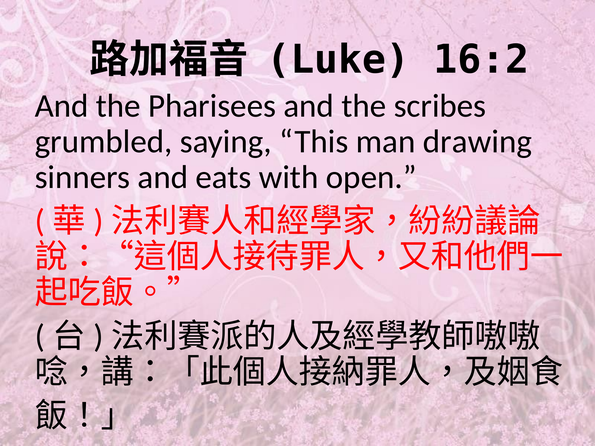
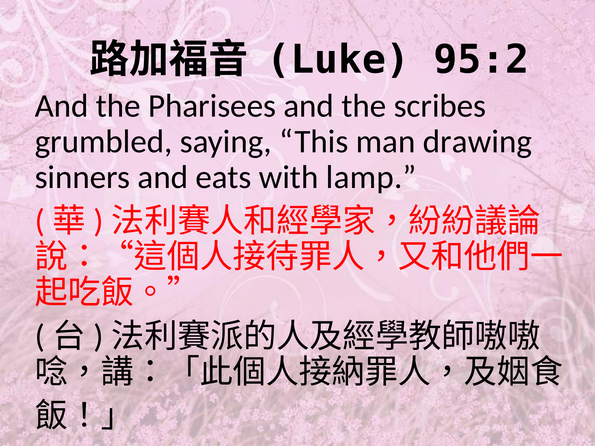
16:2: 16:2 -> 95:2 (481, 60)
open: open -> lamp (371, 177)
